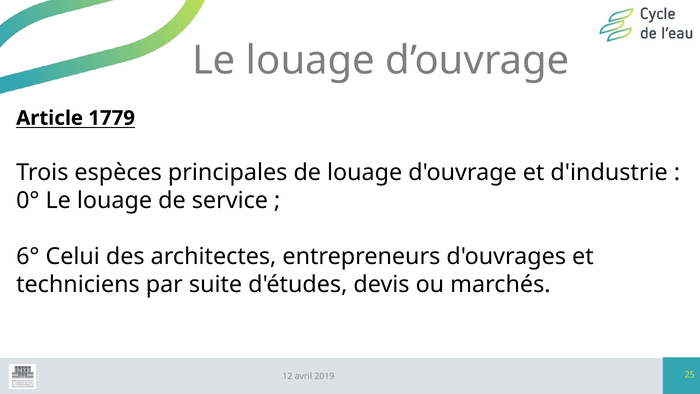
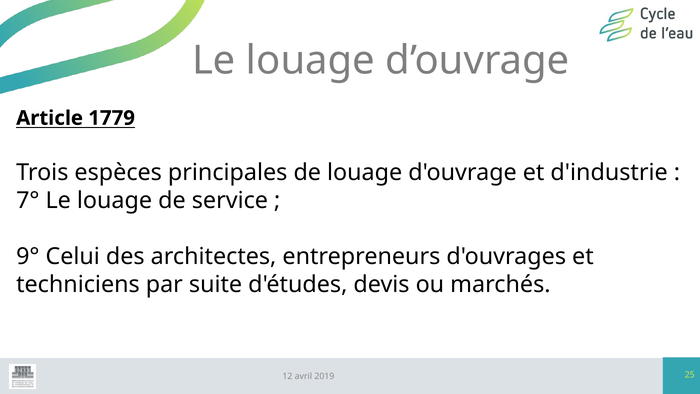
0°: 0° -> 7° (28, 200)
6°: 6° -> 9° (28, 257)
